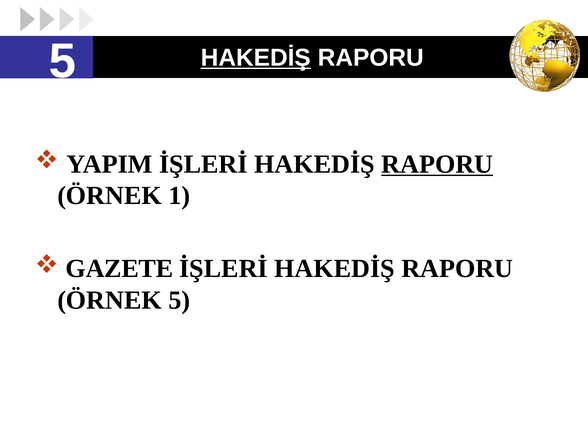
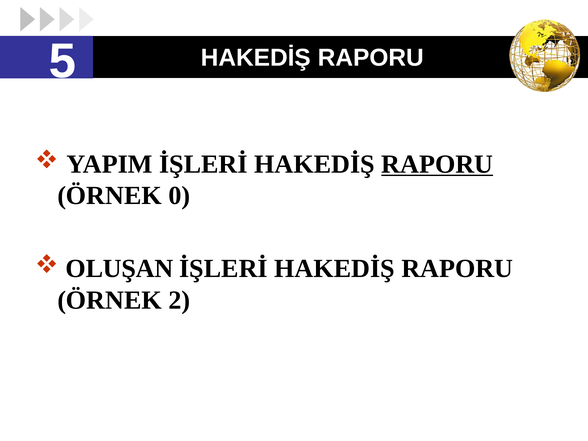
HAKEDİŞ underline: present -> none (256, 58)
1: 1 -> 0 (179, 196)
GAZETE: GAZETE -> OLUŞAN (119, 269)
ÖRNEK 5: 5 -> 2 (179, 300)
